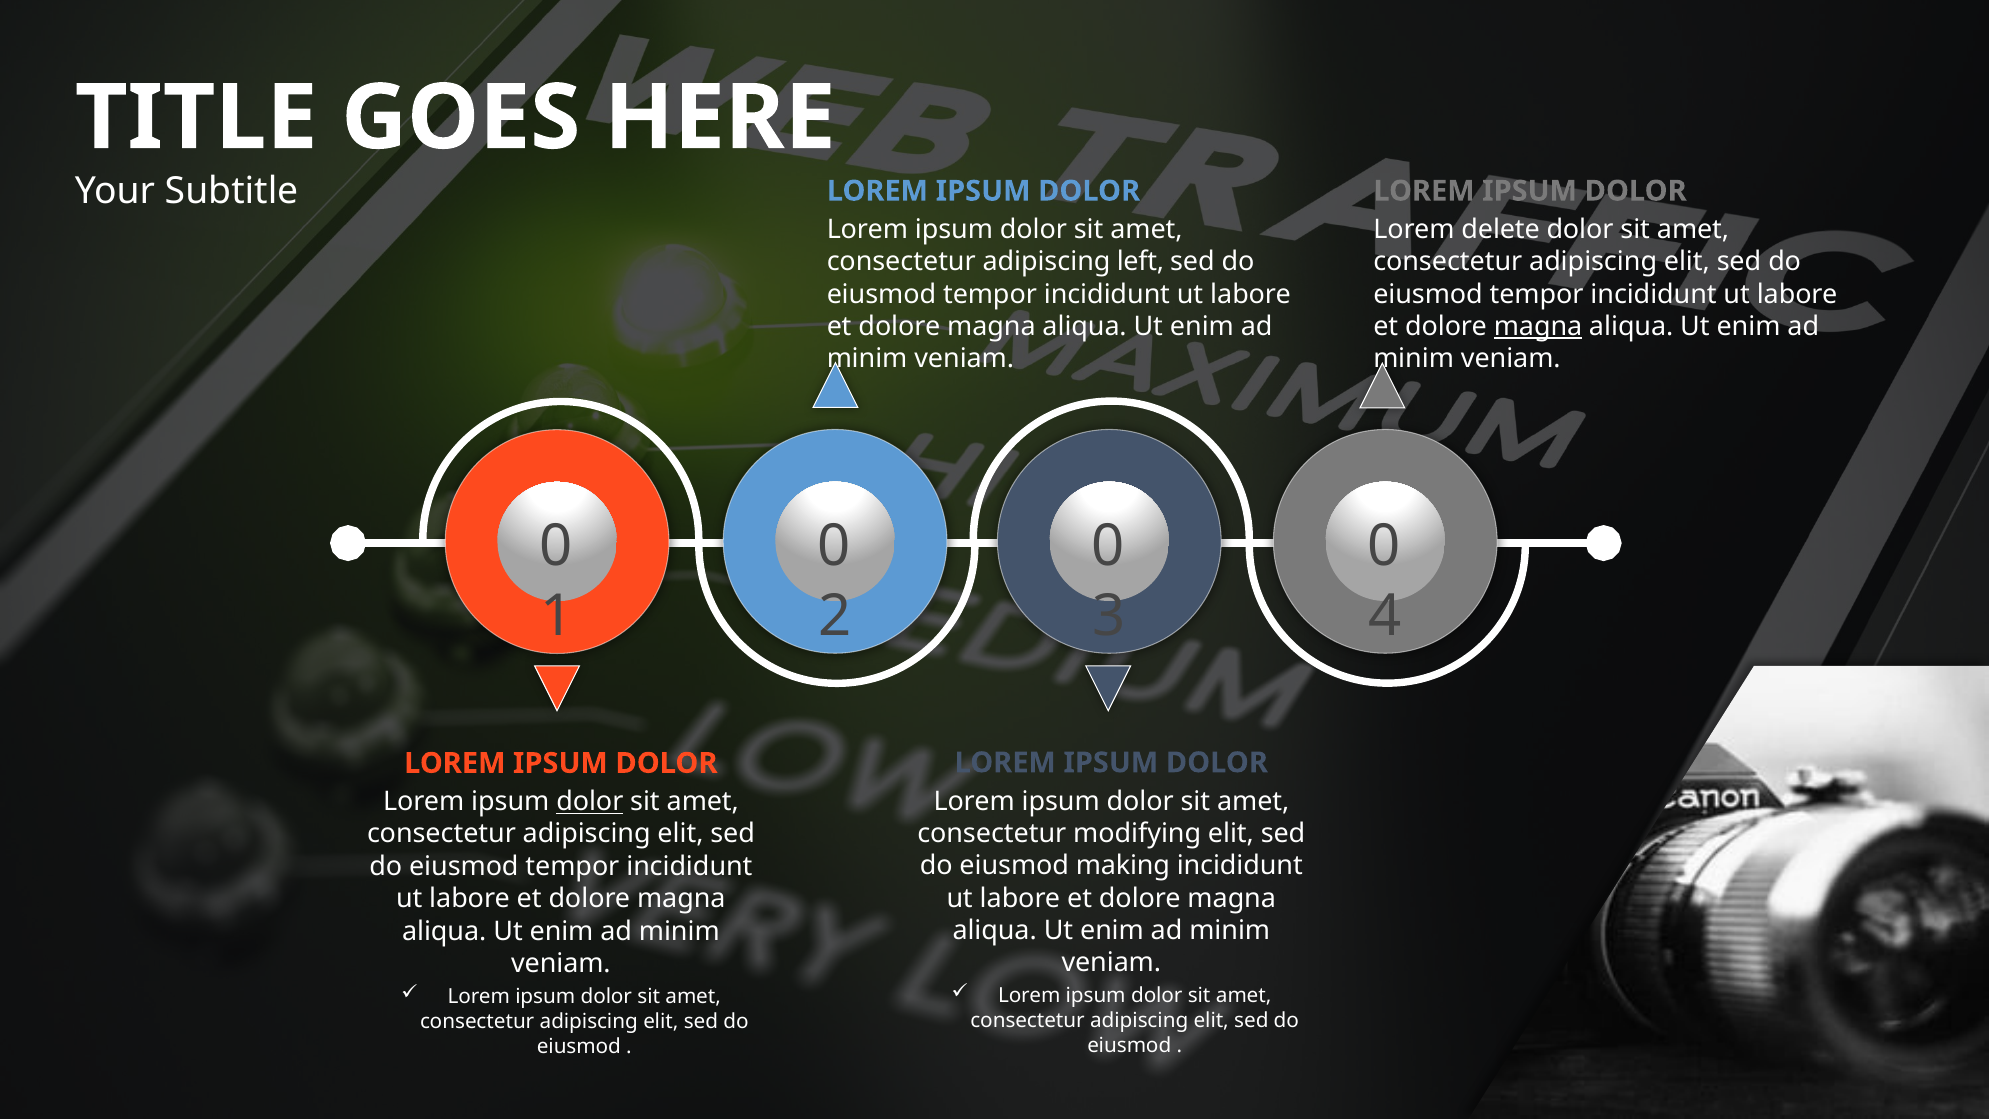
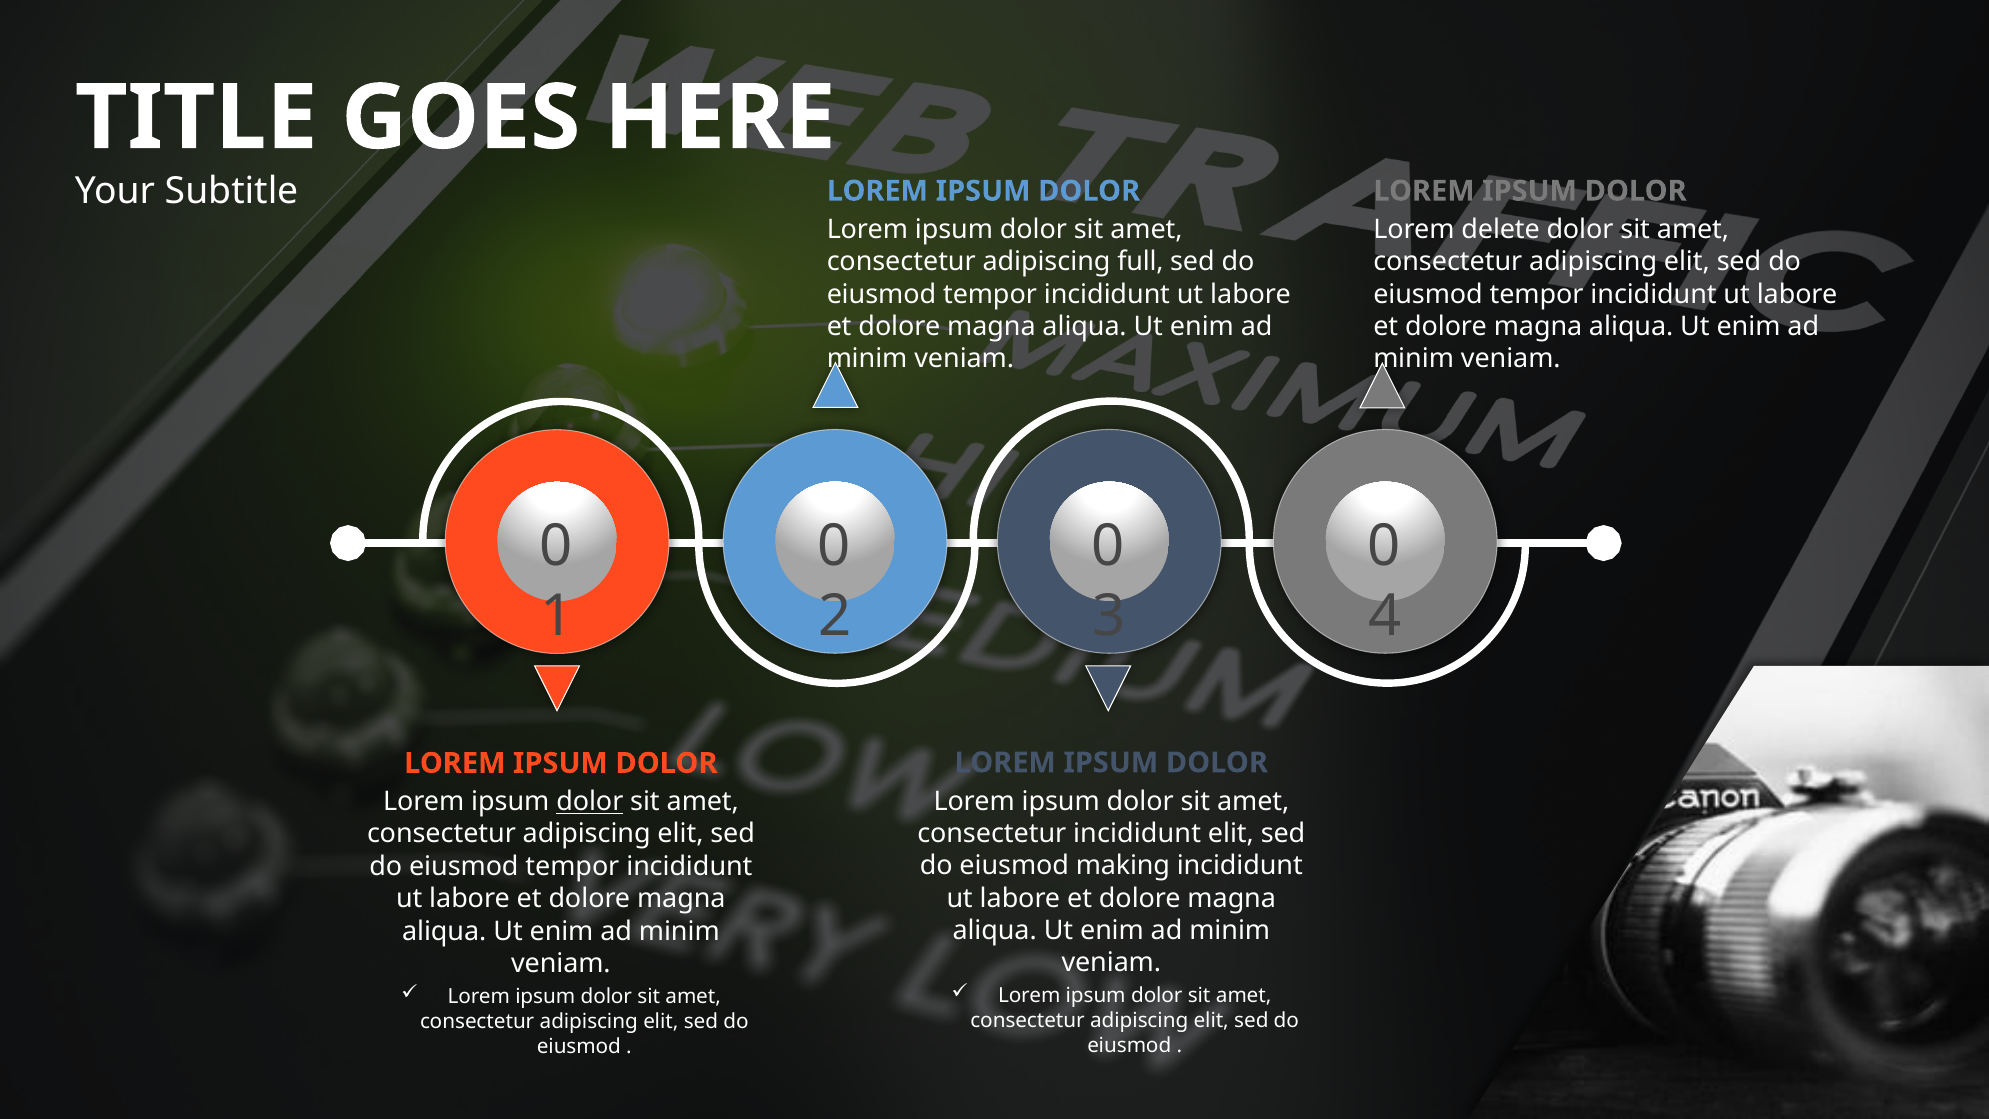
left: left -> full (1140, 262)
magna underline: present -> none (1538, 327)
consectetur modifying: modifying -> incididunt (1137, 833)
